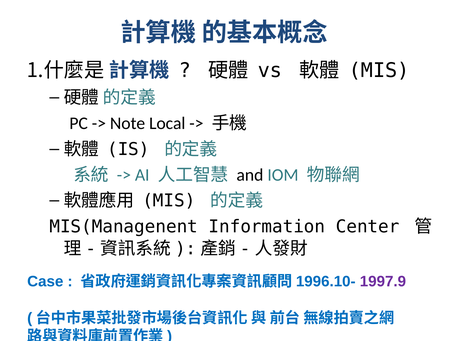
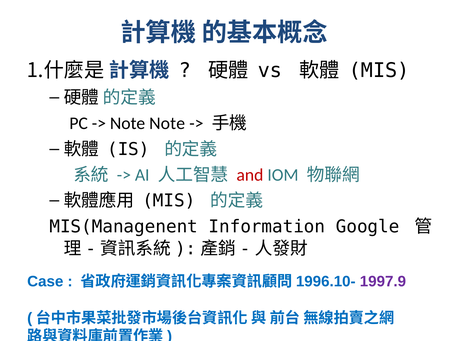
Note Local: Local -> Note (167, 123)
and colour: black -> red (250, 175)
Center: Center -> Google (368, 226)
